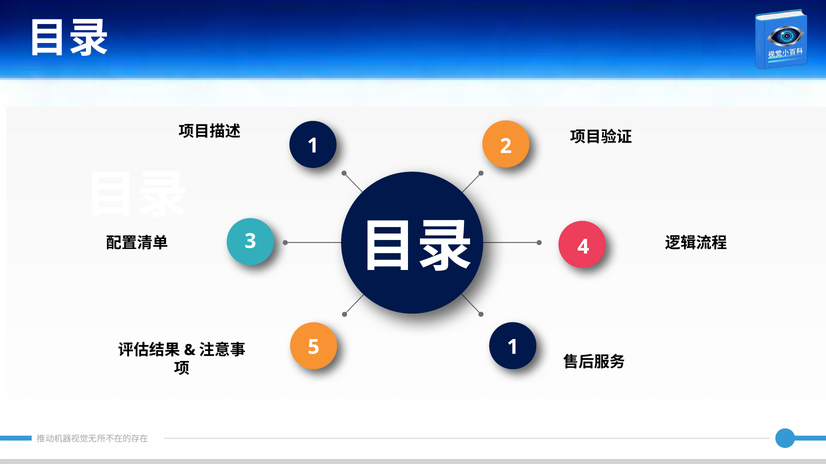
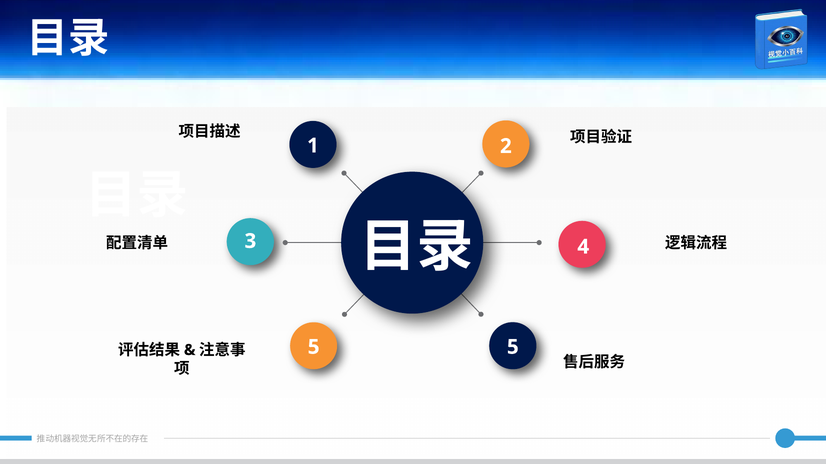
5 1: 1 -> 5 (513, 347)
